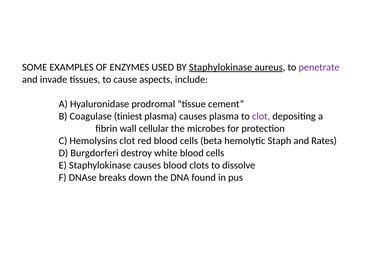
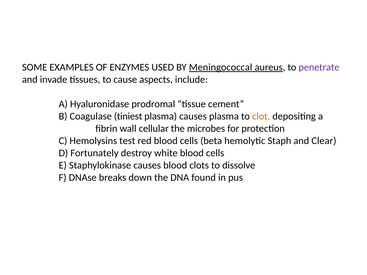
BY Staphylokinase: Staphylokinase -> Meningococcal (221, 67)
clot colour: purple -> orange (261, 116)
Hemolysins clot: clot -> test (127, 141)
Rates: Rates -> Clear (324, 141)
Burgdorferi: Burgdorferi -> Fortunately (94, 153)
